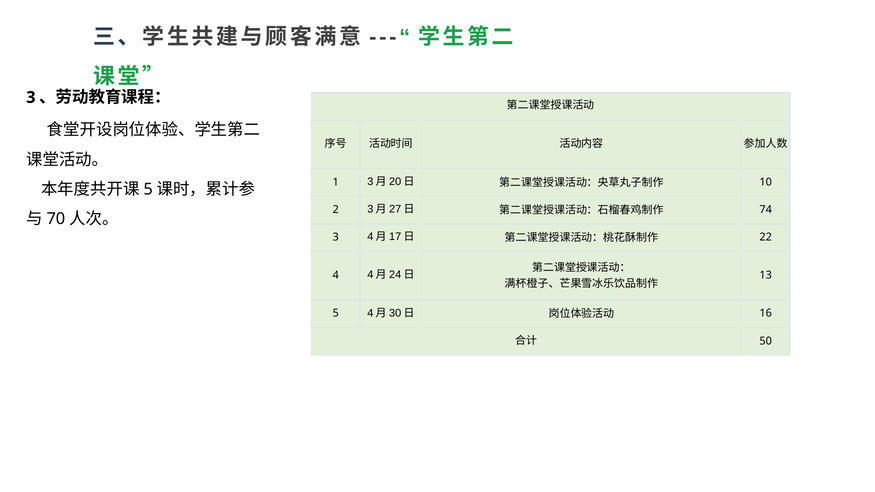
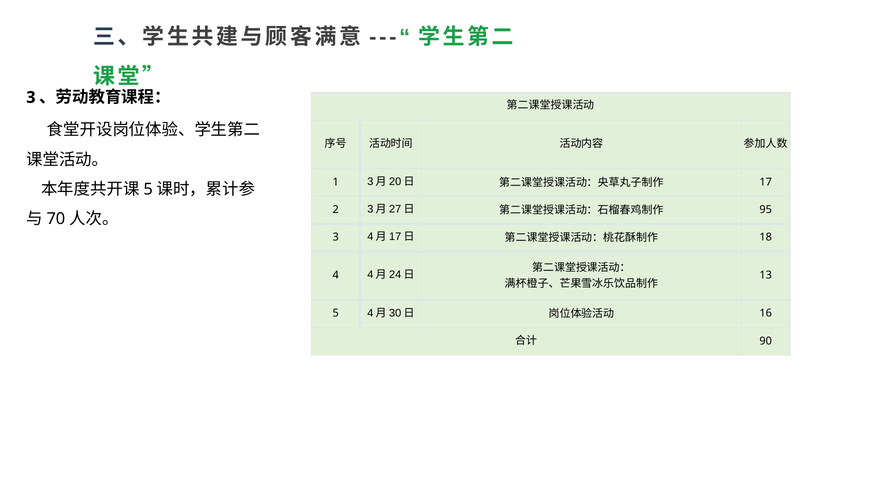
10: 10 -> 17 (766, 182)
74: 74 -> 95 (766, 210)
22: 22 -> 18 (766, 237)
50: 50 -> 90 (766, 341)
